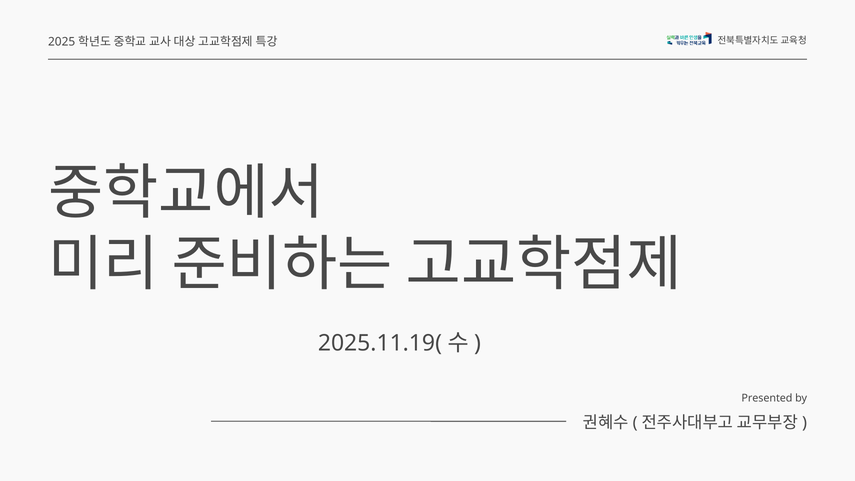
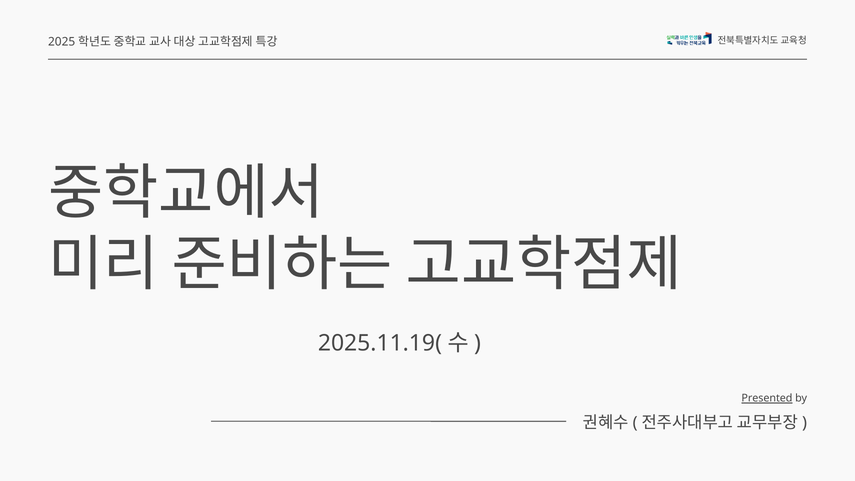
Presented underline: none -> present (767, 398)
